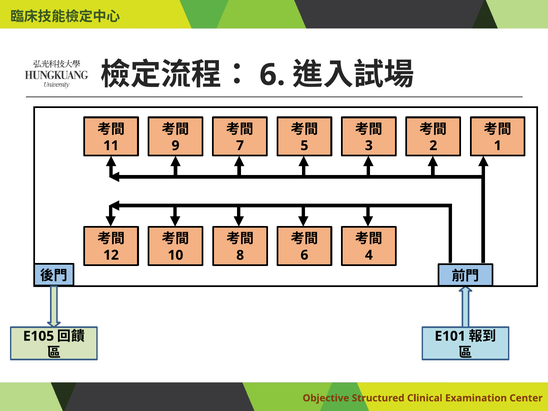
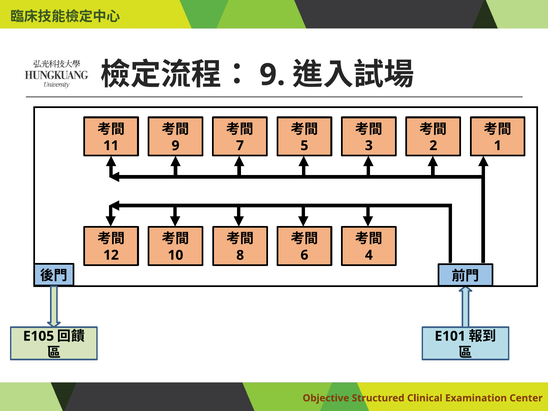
6: 6 -> 9 (272, 75)
